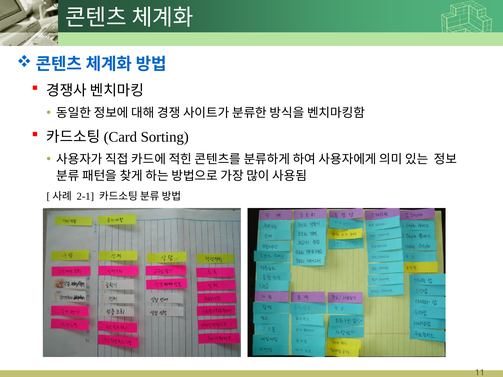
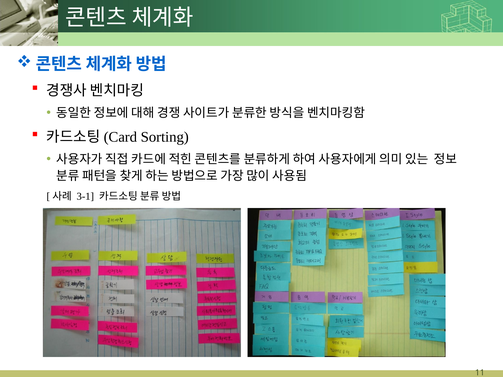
2-1: 2-1 -> 3-1 (85, 197)
